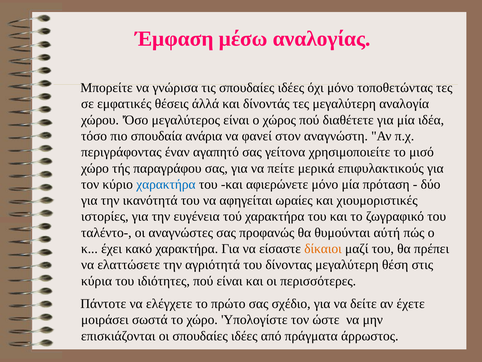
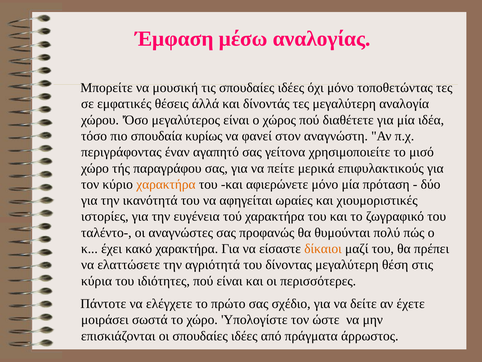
γνώρισα: γνώρισα -> μουσική (175, 88)
ανάρια: ανάρια -> κυρίως (204, 136)
χαρακτήρα colour: blue -> orange (166, 184)
αύτή: αύτή -> πολύ (387, 232)
